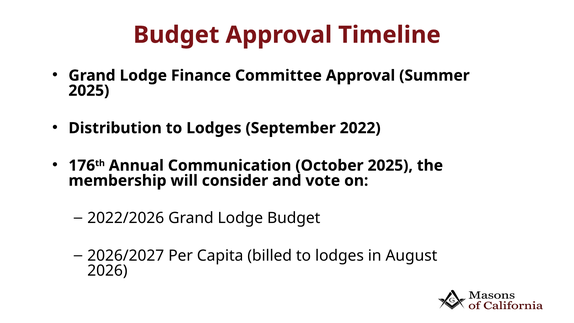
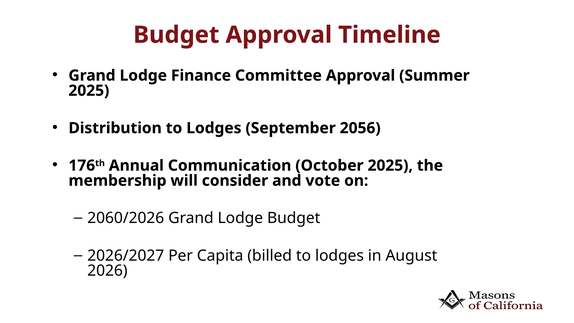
2022: 2022 -> 2056 (360, 128)
2022/2026: 2022/2026 -> 2060/2026 (126, 218)
